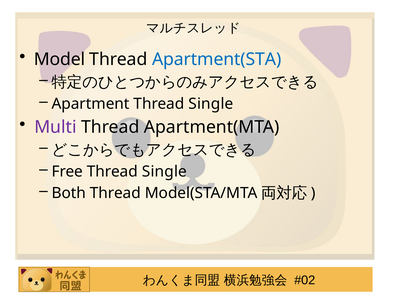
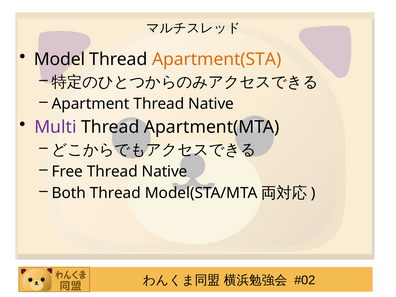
Apartment(STA colour: blue -> orange (217, 59)
Apartment Thread Single: Single -> Native (211, 104)
Free Thread Single: Single -> Native (165, 171)
